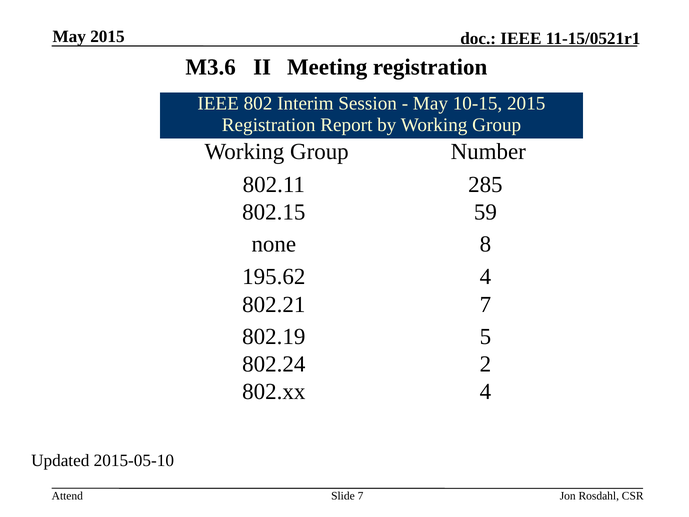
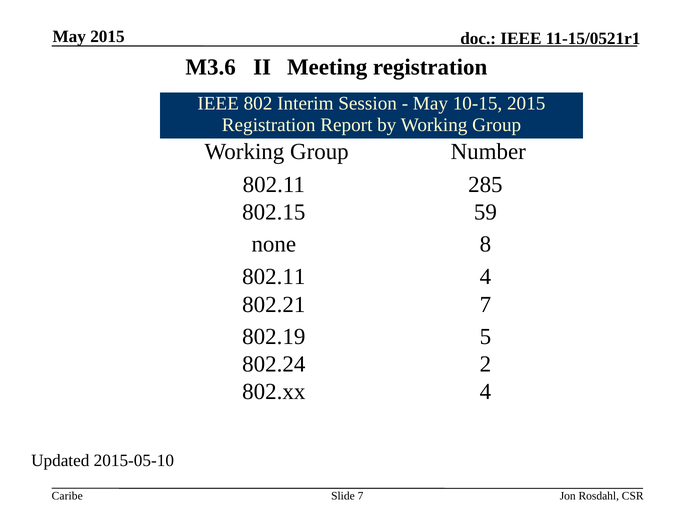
195.62: 195.62 -> 802.11 (274, 277)
Attend: Attend -> Caribe (67, 496)
